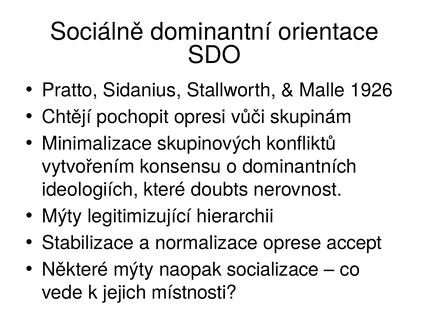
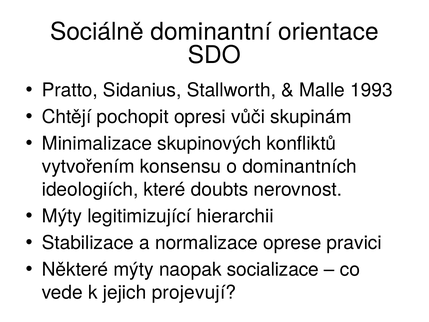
1926: 1926 -> 1993 (371, 90)
accept: accept -> pravici (354, 243)
místnosti: místnosti -> projevují (194, 292)
